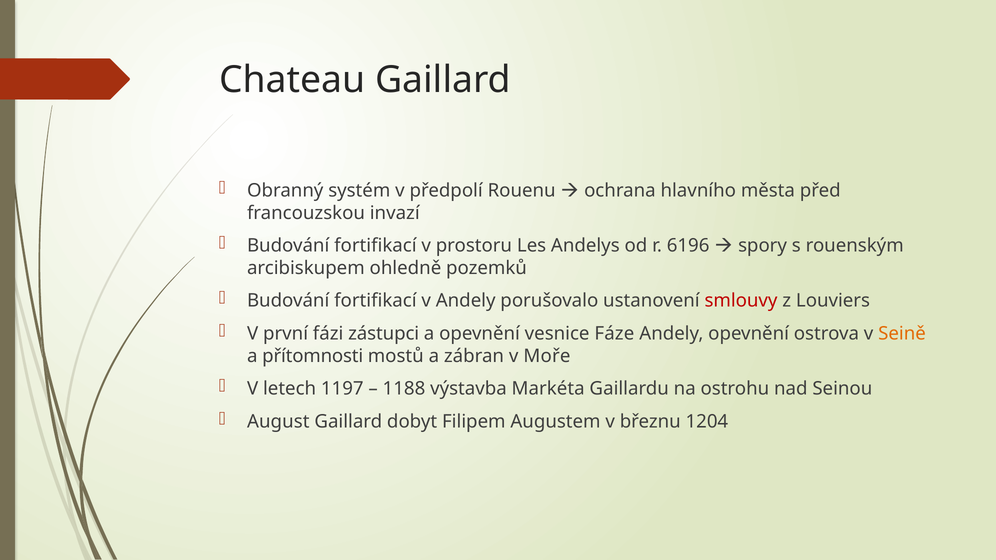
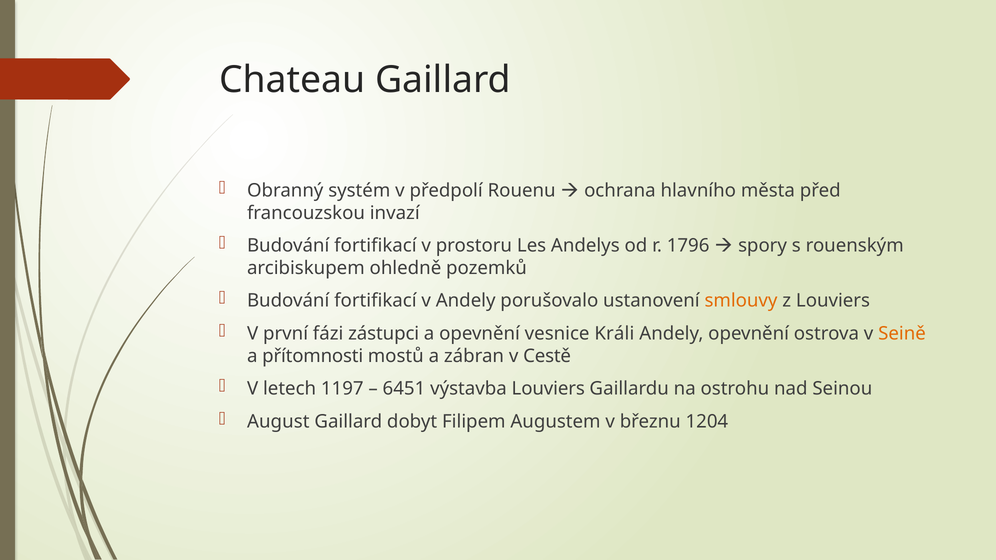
6196: 6196 -> 1796 (688, 246)
smlouvy colour: red -> orange (741, 301)
Fáze: Fáze -> Králi (614, 334)
Moře: Moře -> Cestě (547, 356)
1188: 1188 -> 6451 (404, 389)
výstavba Markéta: Markéta -> Louviers (548, 389)
